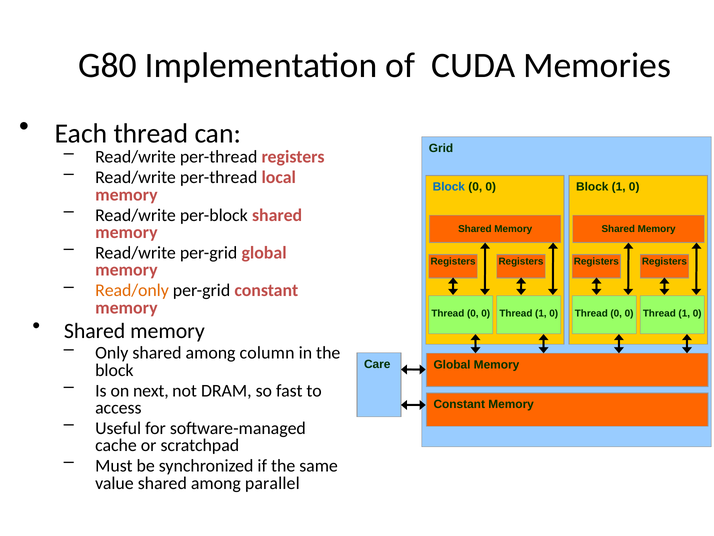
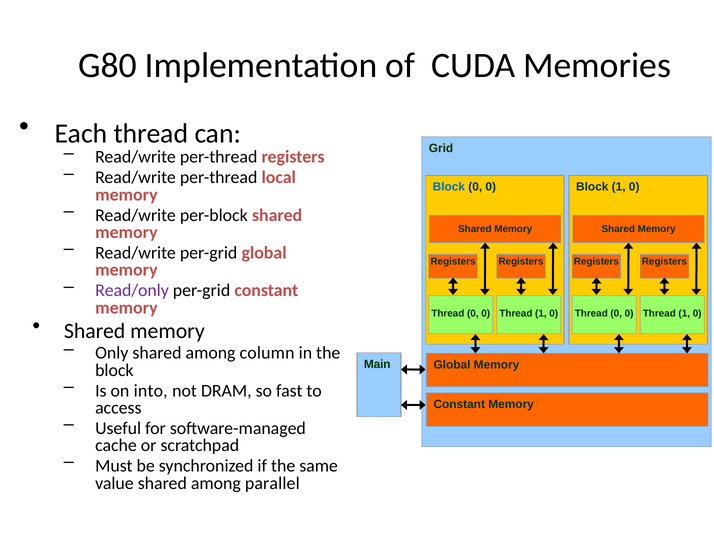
Read/only colour: orange -> purple (132, 290)
Care: Care -> Main (377, 364)
next: next -> into (151, 390)
